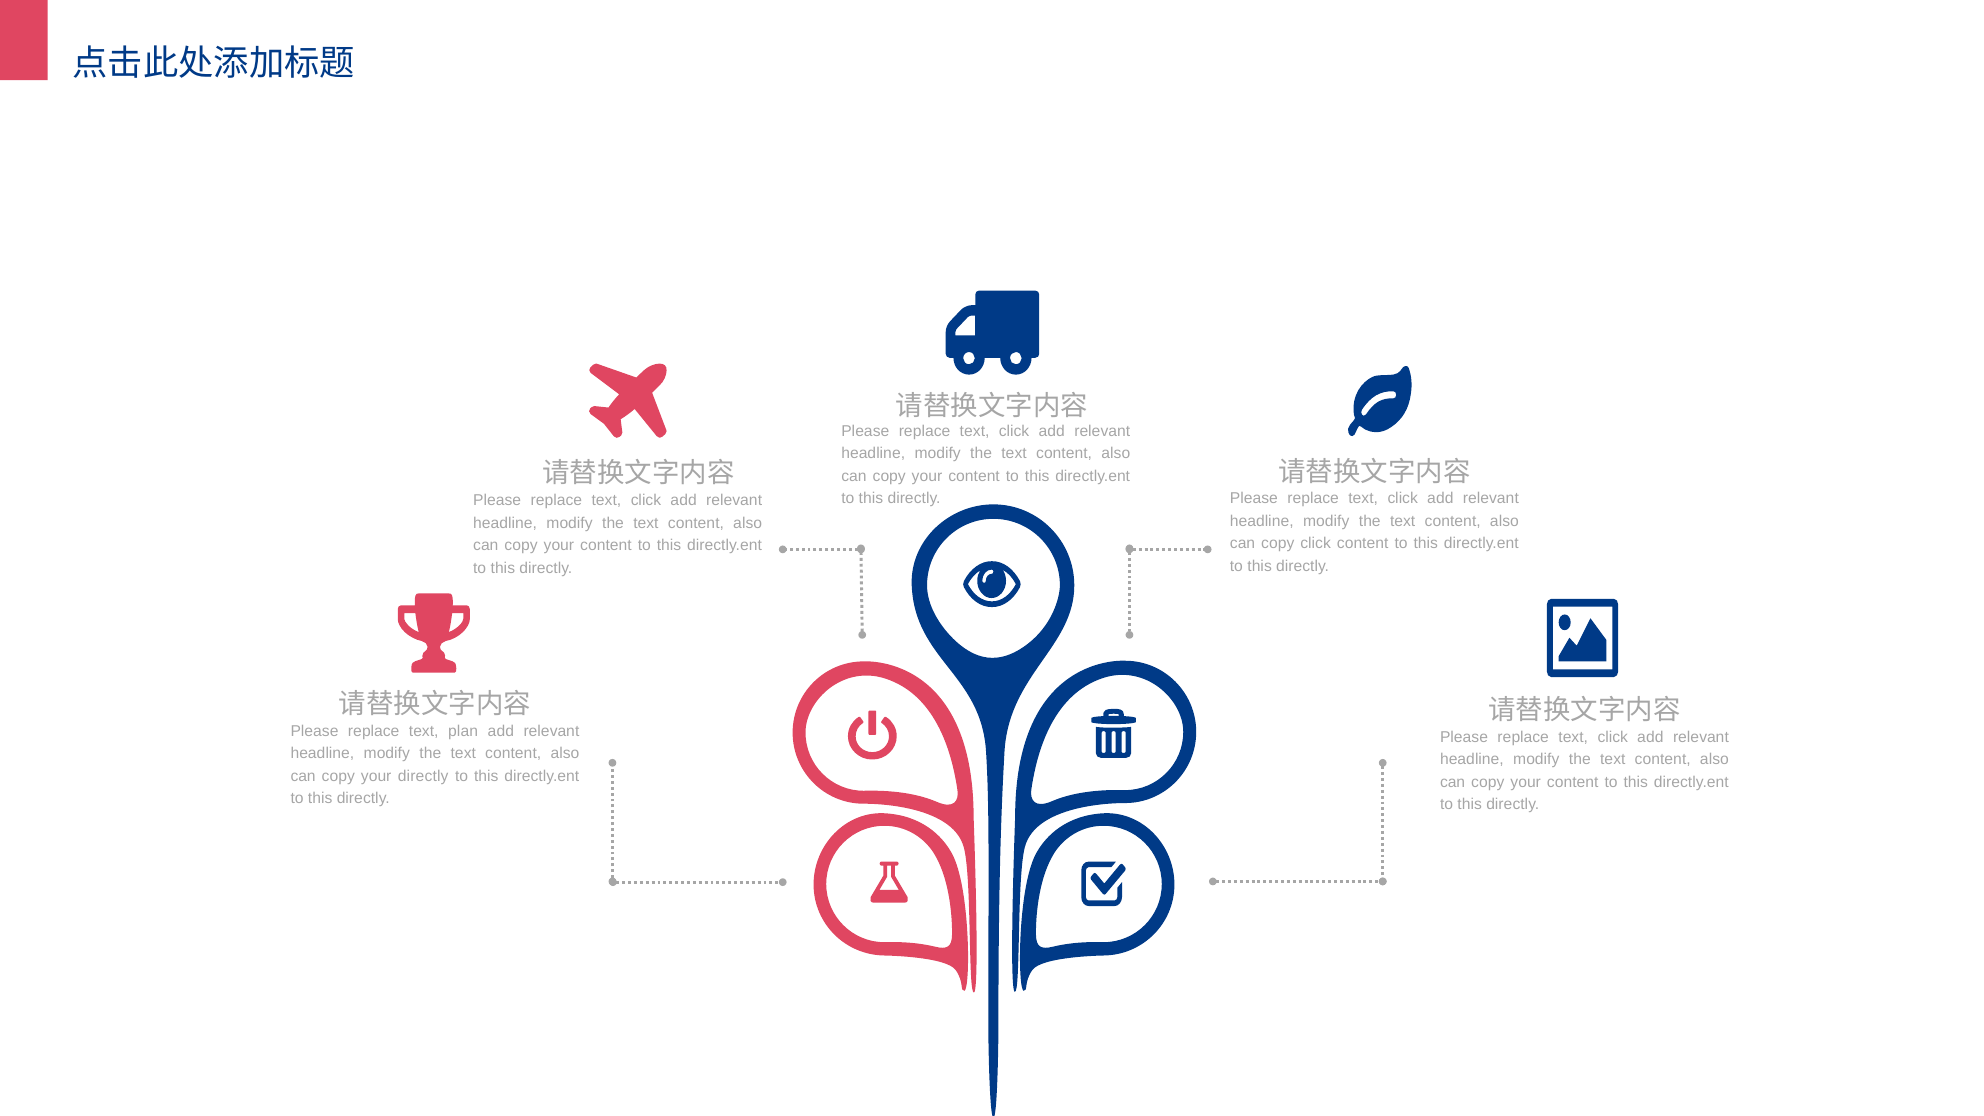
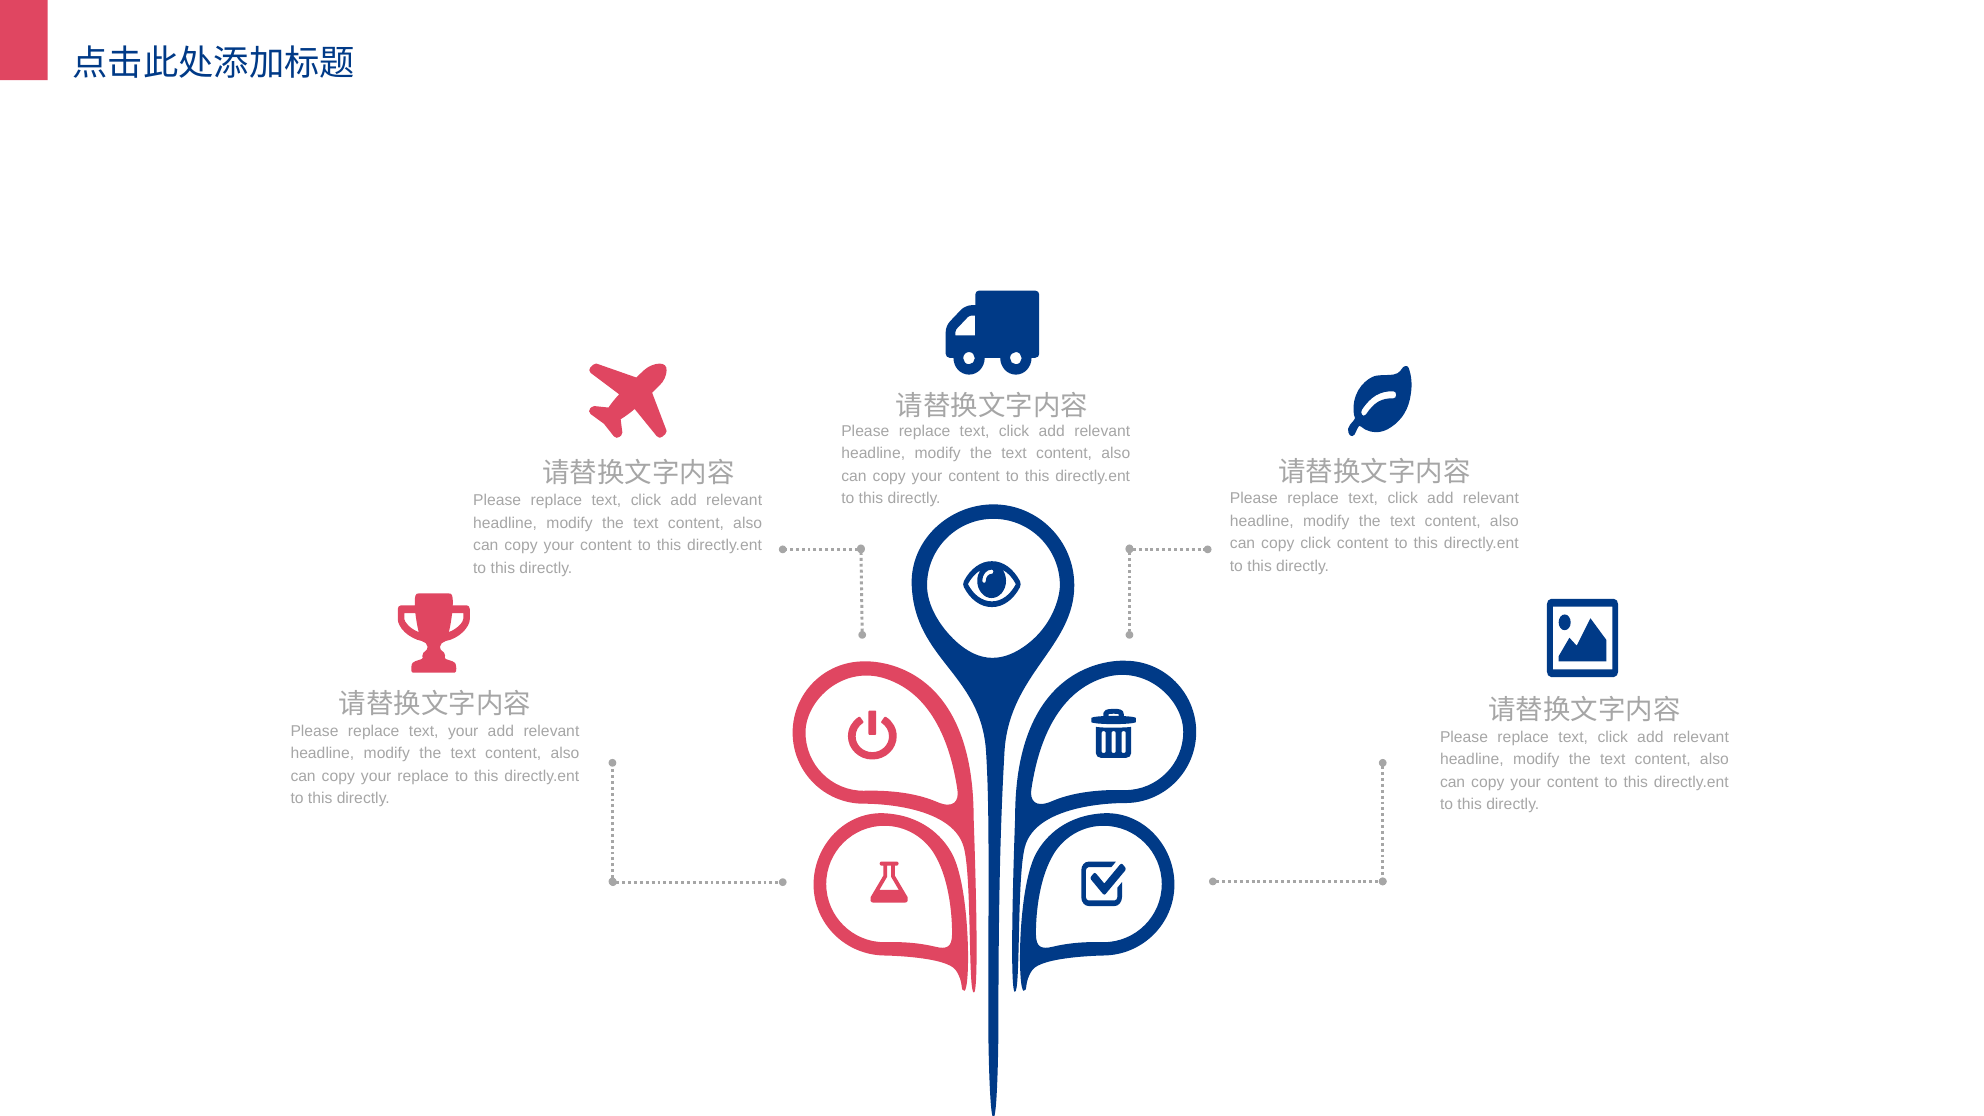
text plan: plan -> your (463, 731)
your directly: directly -> replace (423, 776)
